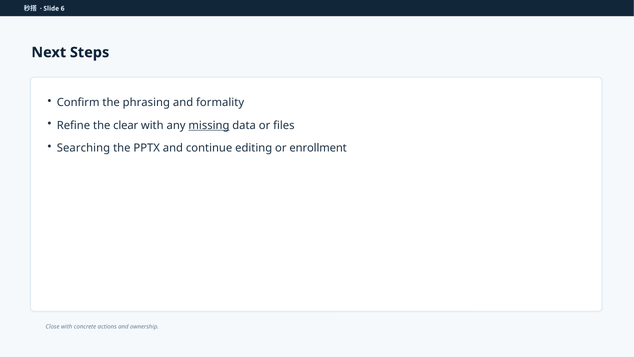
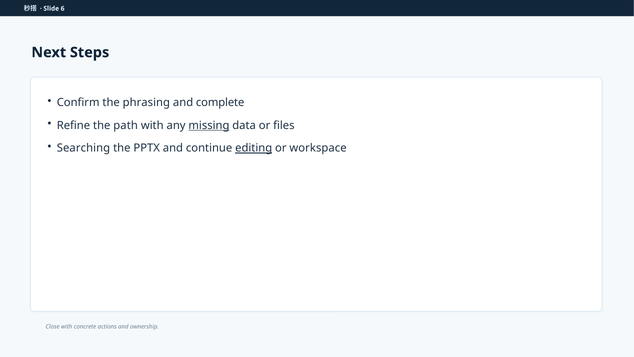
formality: formality -> complete (220, 103)
clear: clear -> path (126, 125)
editing underline: none -> present (254, 148)
enrollment: enrollment -> workspace (318, 148)
